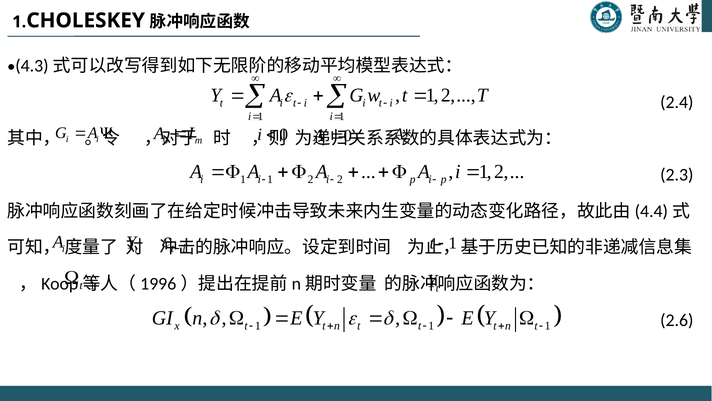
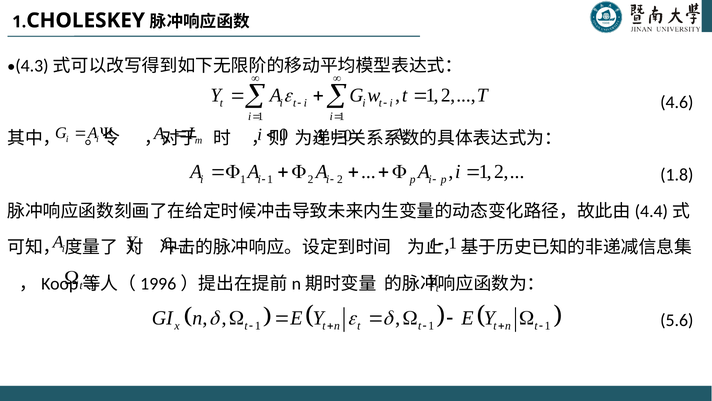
2.4: 2.4 -> 4.6 (677, 102)
2.3: 2.3 -> 1.8 (677, 175)
2.6: 2.6 -> 5.6 (677, 320)
